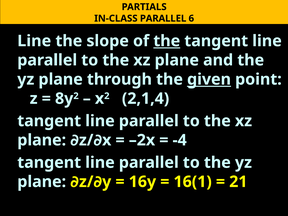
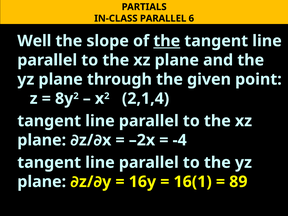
Line: Line -> Well (34, 41)
given underline: present -> none (209, 79)
21: 21 -> 89 (238, 182)
